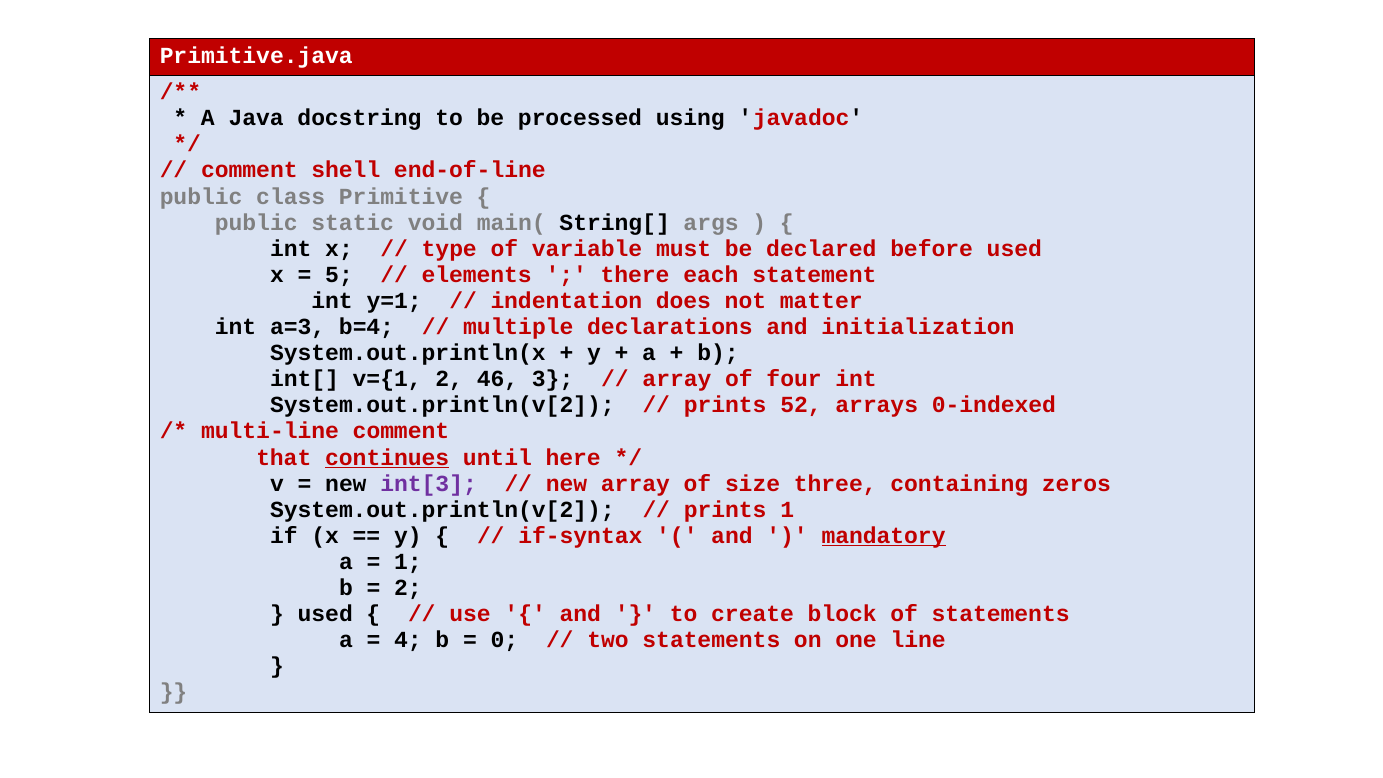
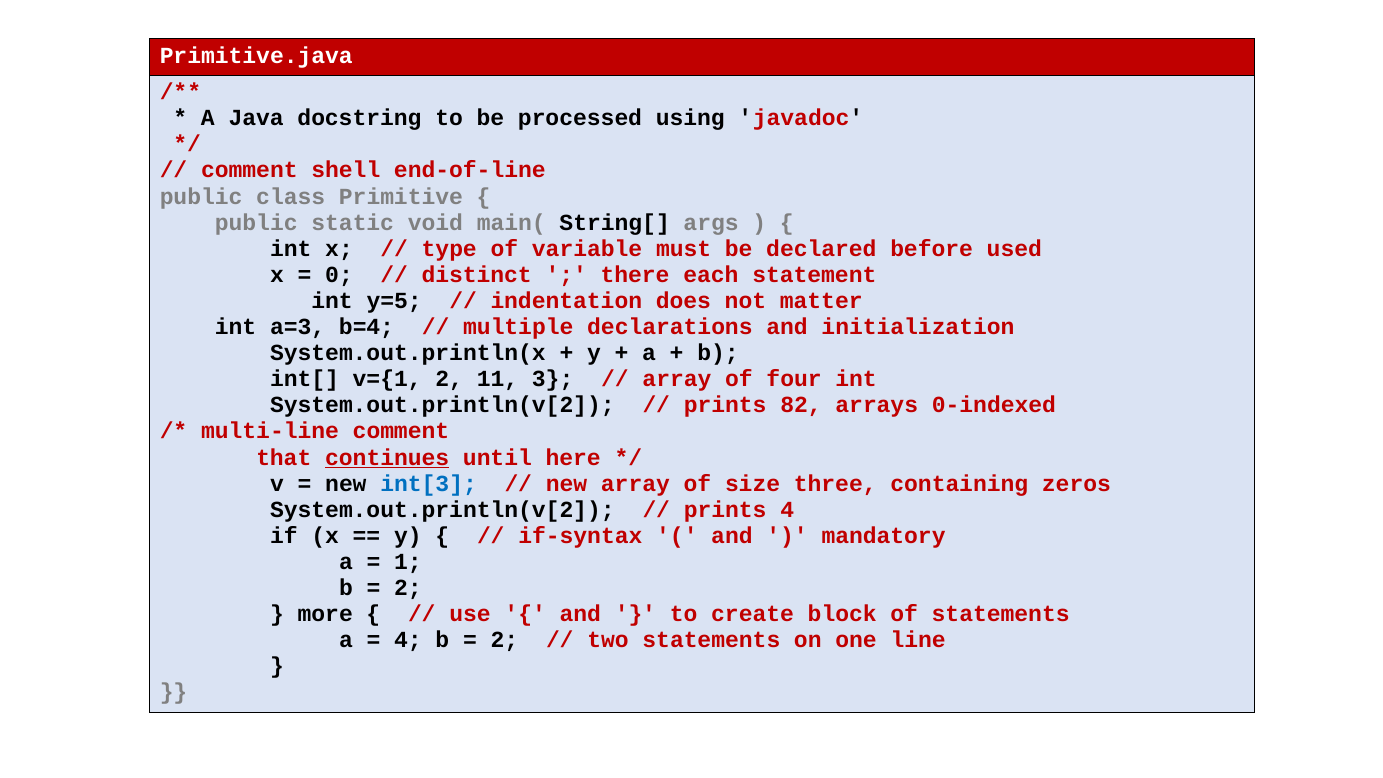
5: 5 -> 0 (339, 275)
elements: elements -> distinct (477, 275)
y=1: y=1 -> y=5 (394, 301)
46: 46 -> 11 (498, 379)
52: 52 -> 82 (801, 405)
int[3 colour: purple -> blue (429, 483)
prints 1: 1 -> 4 (787, 510)
mandatory underline: present -> none (884, 536)
used: used -> more (325, 614)
0: 0 -> 2 (504, 640)
